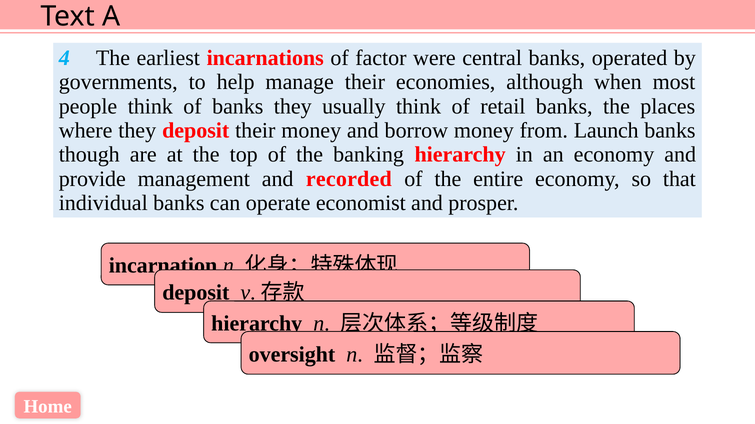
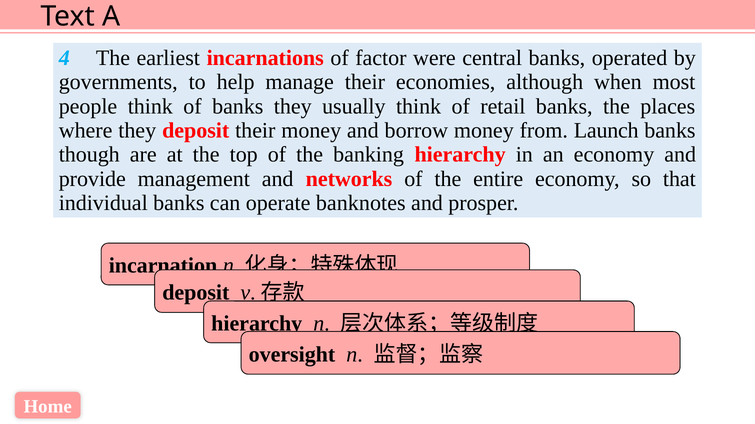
recorded: recorded -> networks (349, 179)
economist: economist -> banknotes (361, 203)
